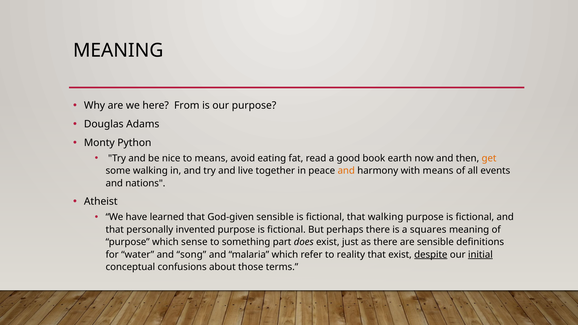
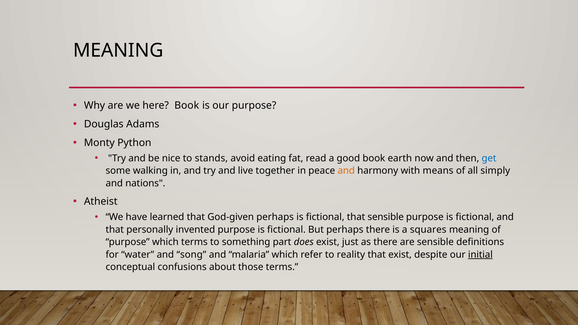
here From: From -> Book (187, 106)
to means: means -> stands (211, 158)
get colour: orange -> blue (489, 158)
events: events -> simply (495, 171)
God-given sensible: sensible -> perhaps (275, 217)
that walking: walking -> sensible (386, 217)
which sense: sense -> terms (194, 242)
despite underline: present -> none (431, 255)
